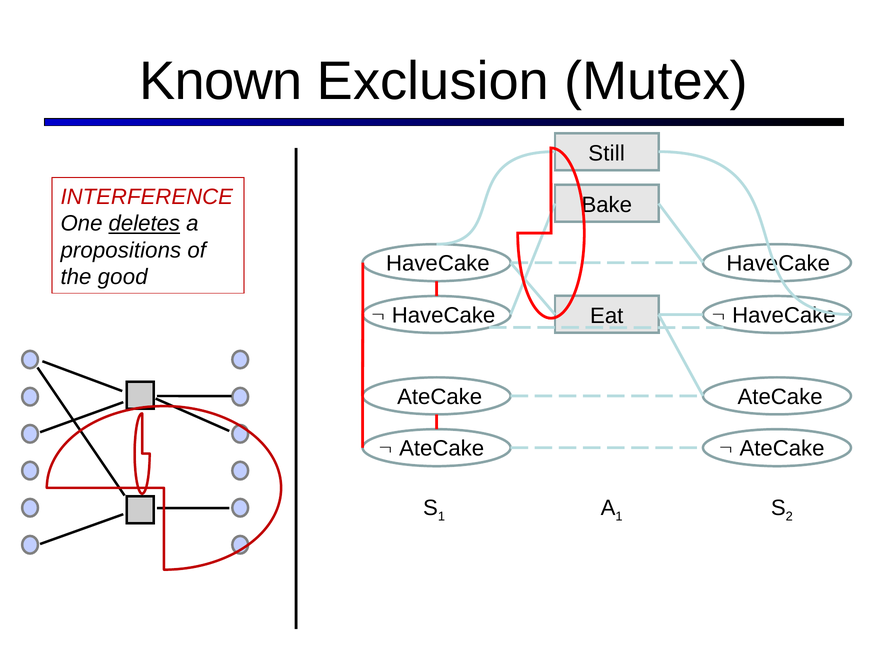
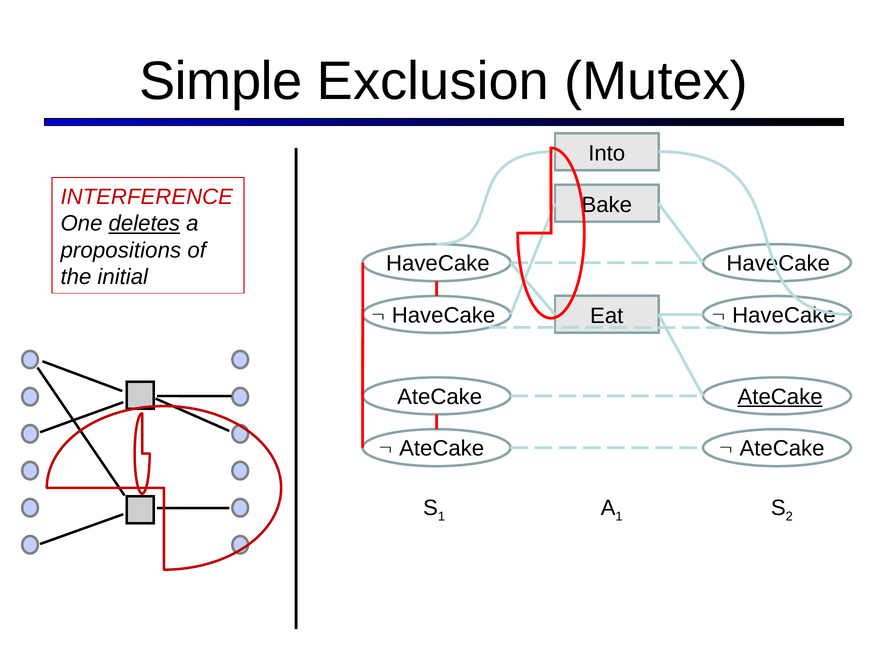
Known: Known -> Simple (221, 81)
Still: Still -> Into (607, 153)
good: good -> initial (123, 277)
AteCake underline: none -> present (780, 397)
